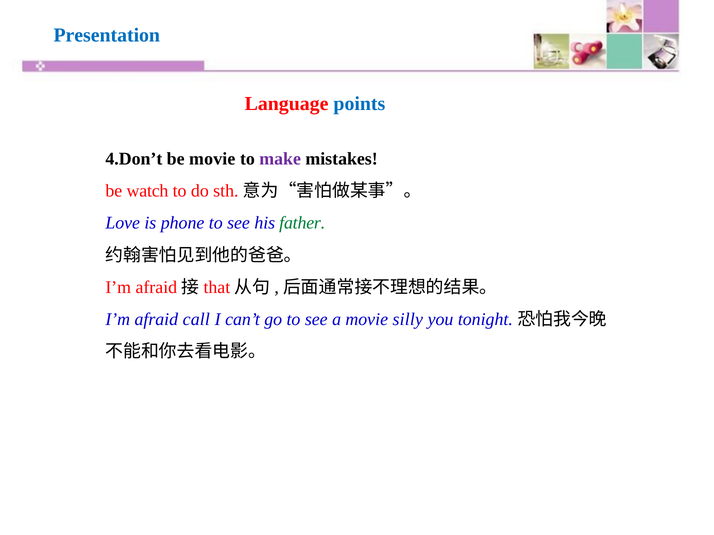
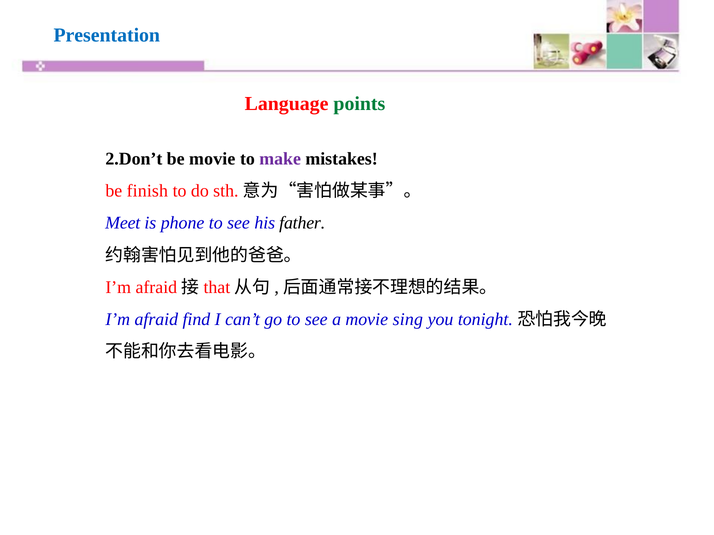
points colour: blue -> green (359, 104)
4.Don’t: 4.Don’t -> 2.Don’t (134, 159)
watch: watch -> finish (147, 191)
Love: Love -> Meet (123, 223)
father colour: green -> black (302, 223)
call: call -> find (196, 320)
silly: silly -> sing (408, 320)
